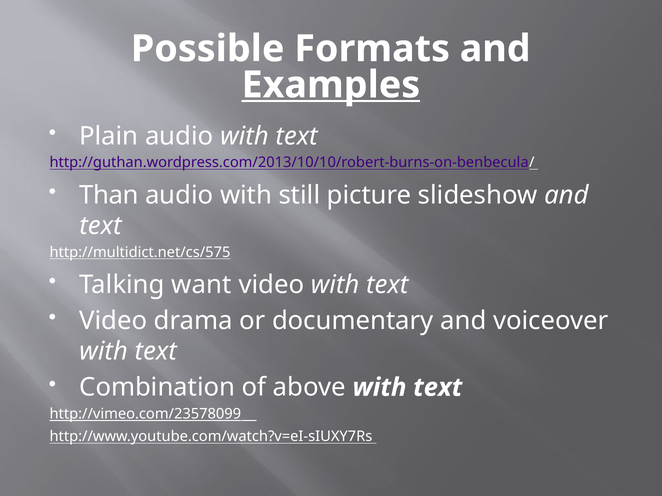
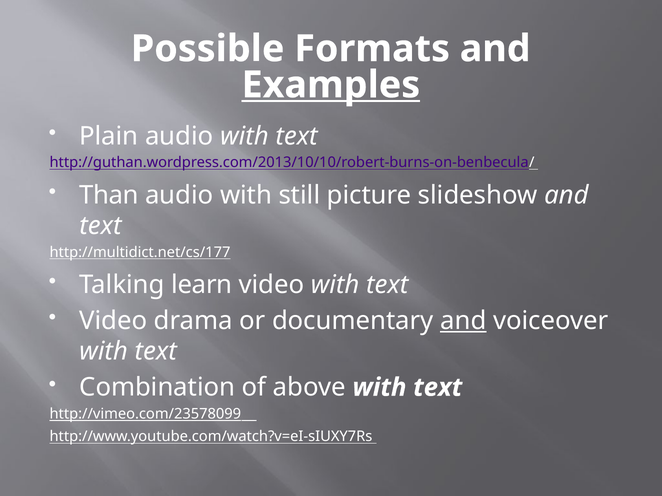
http://multidict.net/cs/575: http://multidict.net/cs/575 -> http://multidict.net/cs/177 (140, 252)
want: want -> learn (202, 285)
and underline: none -> present (463, 321)
